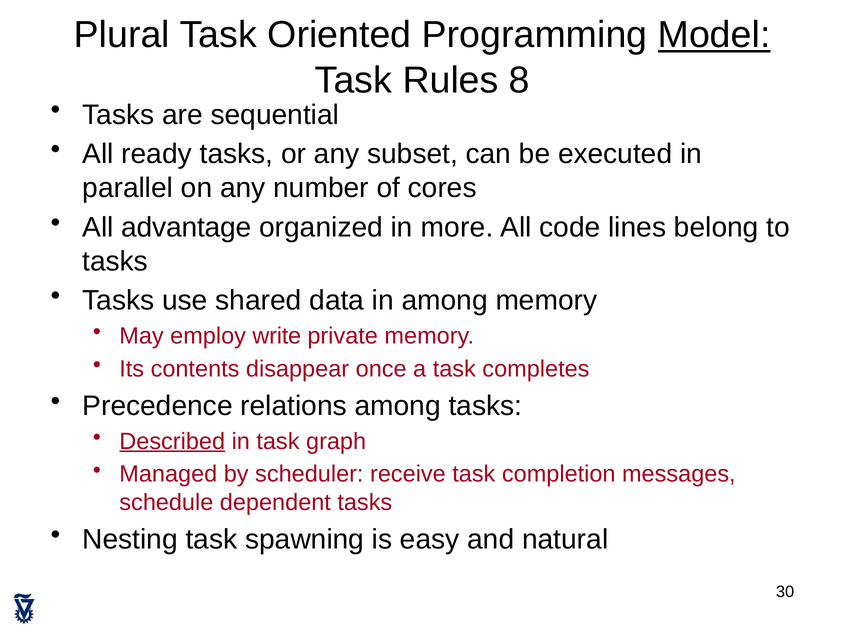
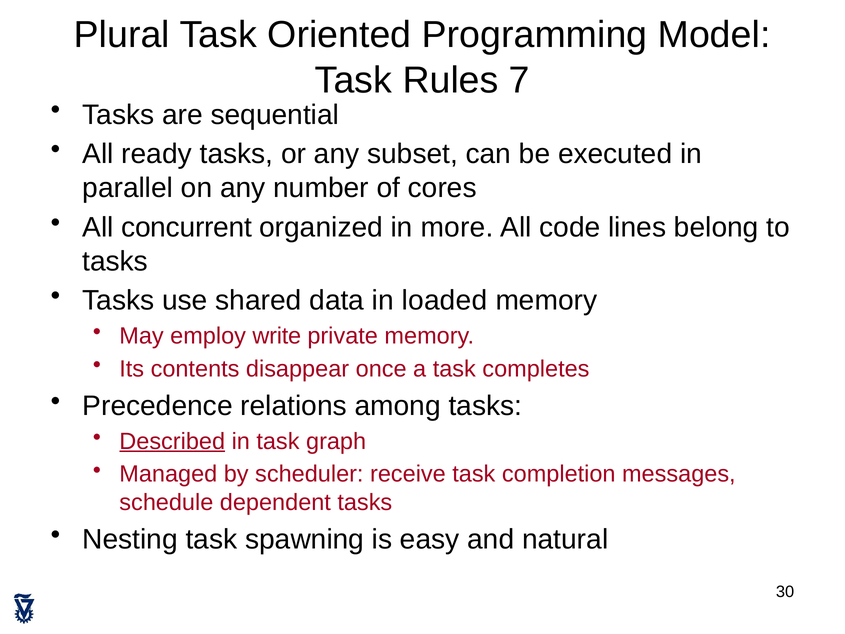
Model underline: present -> none (714, 35)
8: 8 -> 7 (519, 80)
advantage: advantage -> concurrent (187, 227)
in among: among -> loaded (445, 301)
